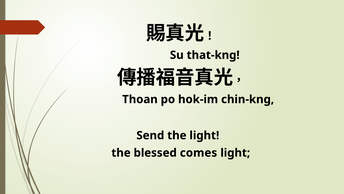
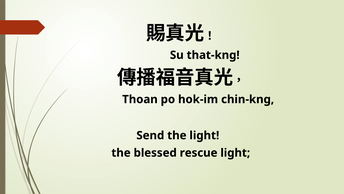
comes: comes -> rescue (199, 152)
